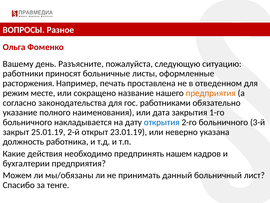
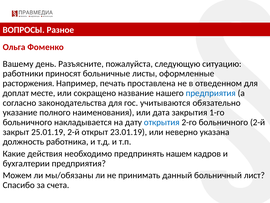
режим: режим -> доплат (16, 93)
предприятия colour: orange -> blue (211, 93)
работниками: работниками -> учитываются (165, 103)
больничного 3-й: 3-й -> 2-й (258, 122)
тенге: тенге -> счета (58, 185)
